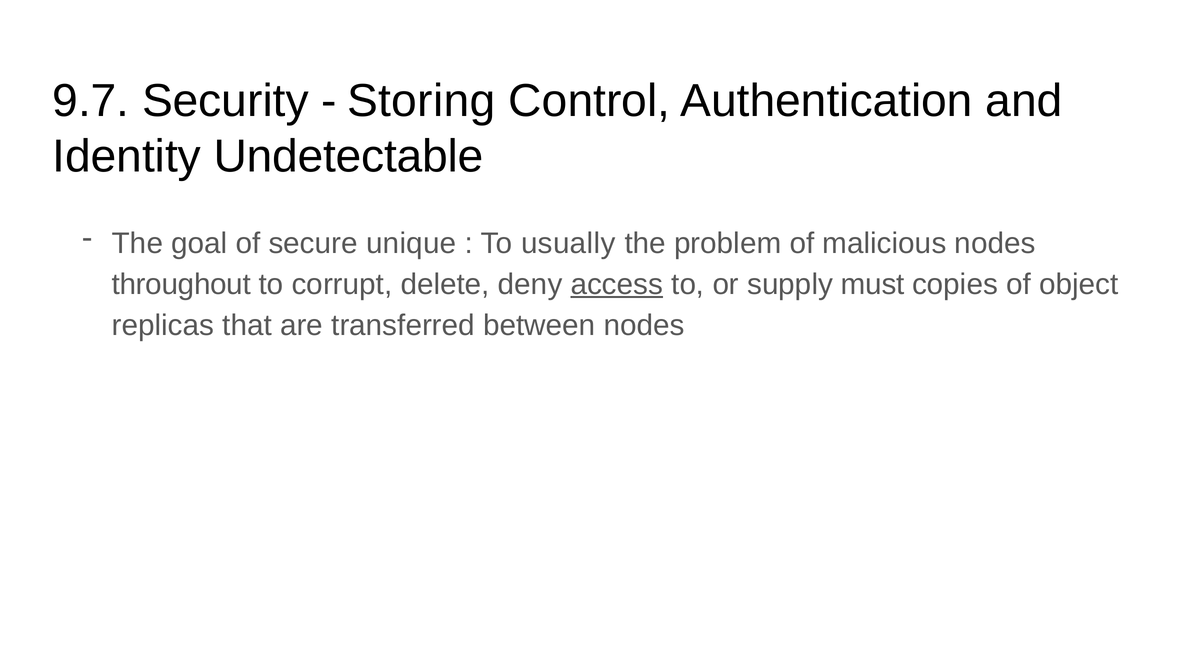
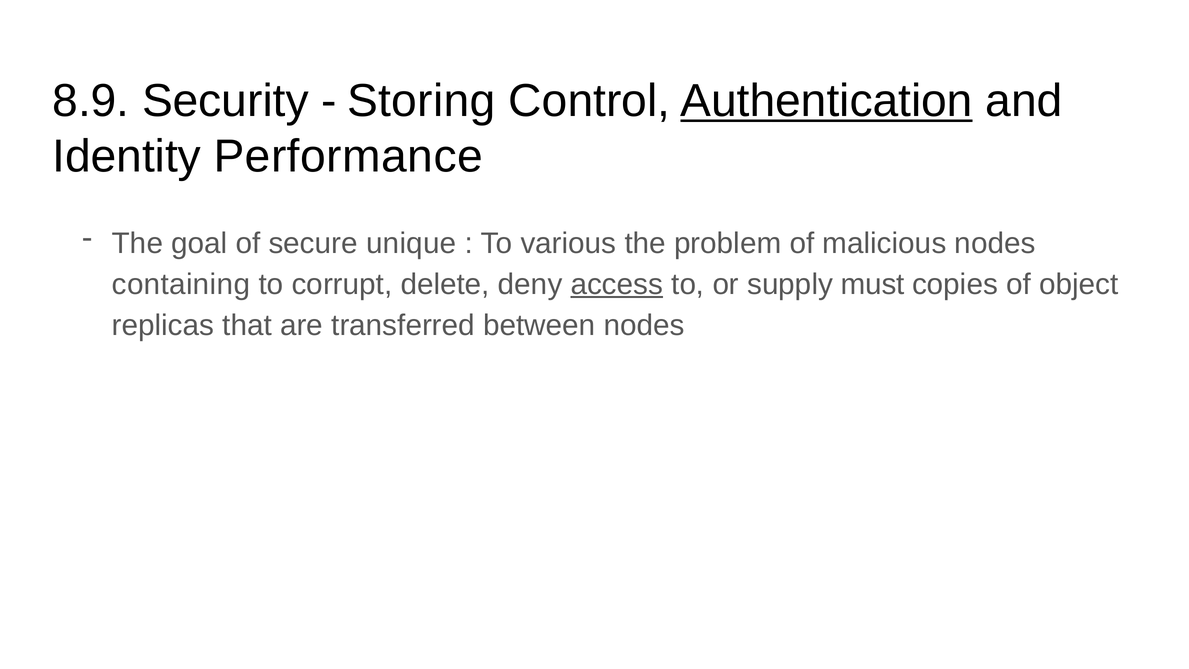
9.7: 9.7 -> 8.9 (91, 101)
Authentication underline: none -> present (826, 101)
Undetectable: Undetectable -> Performance (348, 156)
usually: usually -> various (568, 243)
throughout: throughout -> containing (181, 284)
